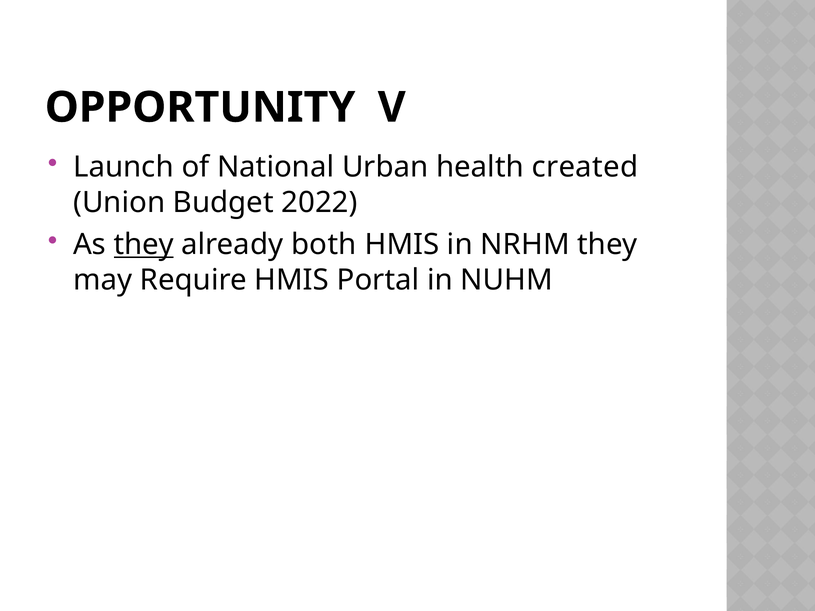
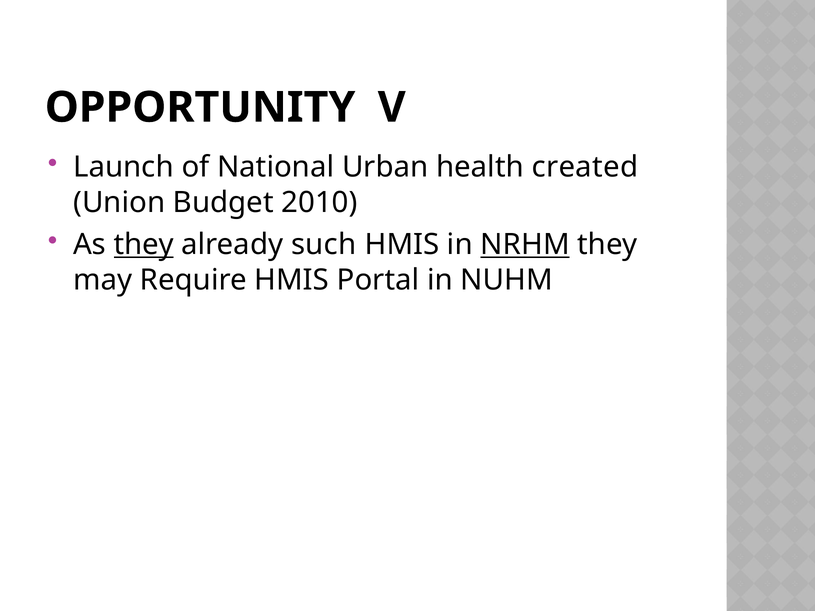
2022: 2022 -> 2010 (319, 203)
both: both -> such (324, 245)
NRHM underline: none -> present (525, 245)
